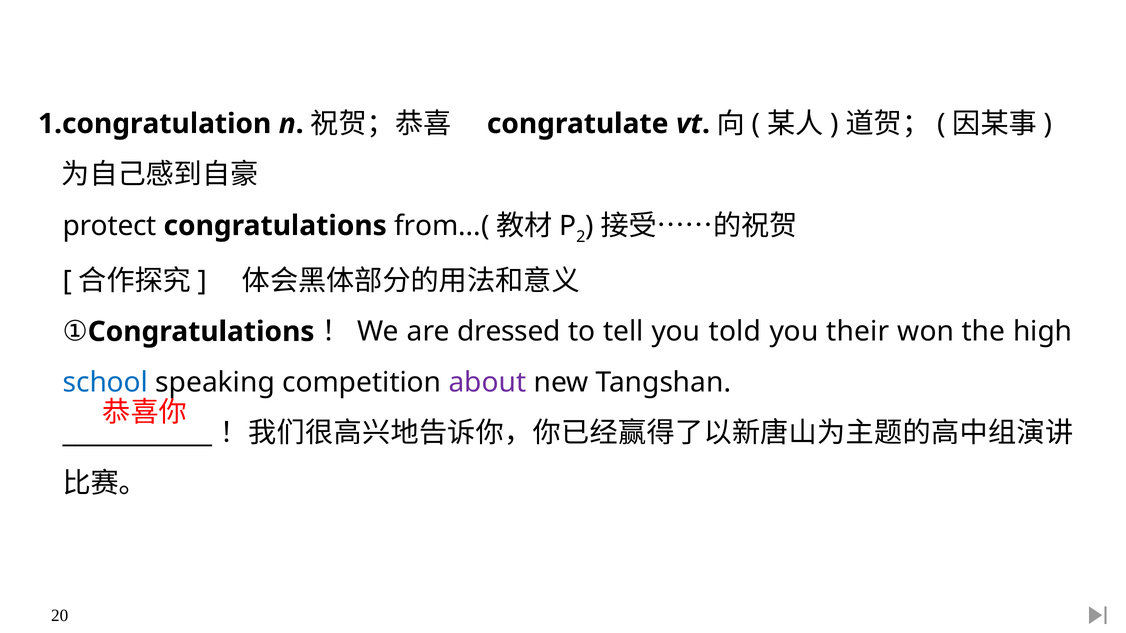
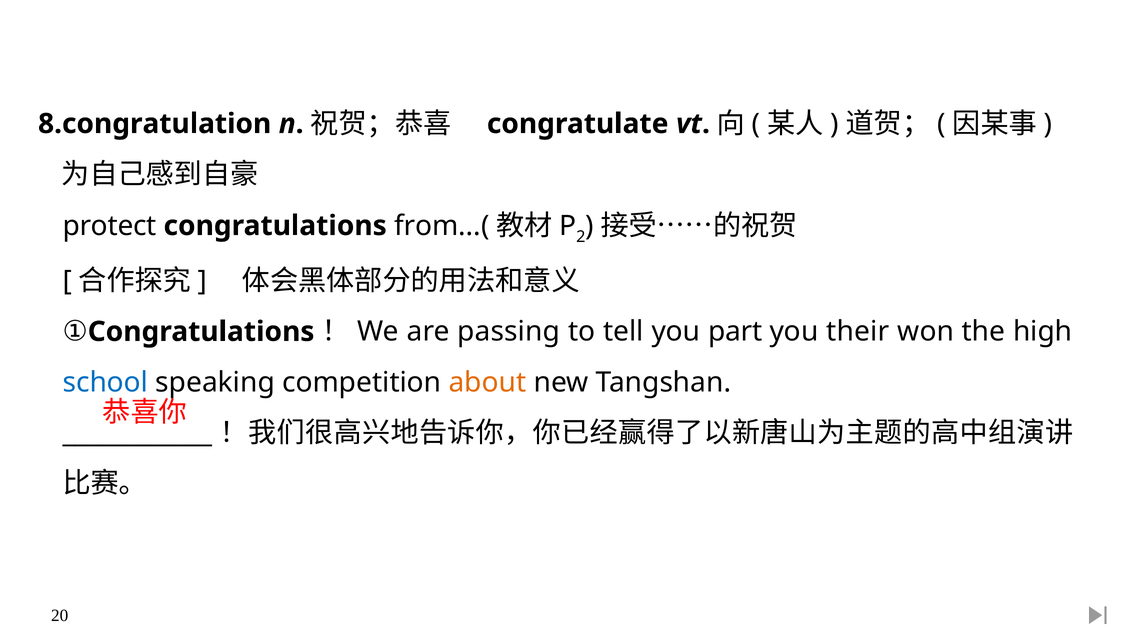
1.congratulation: 1.congratulation -> 8.congratulation (155, 124)
dressed: dressed -> passing (509, 332)
told: told -> part (735, 332)
about colour: purple -> orange (487, 383)
